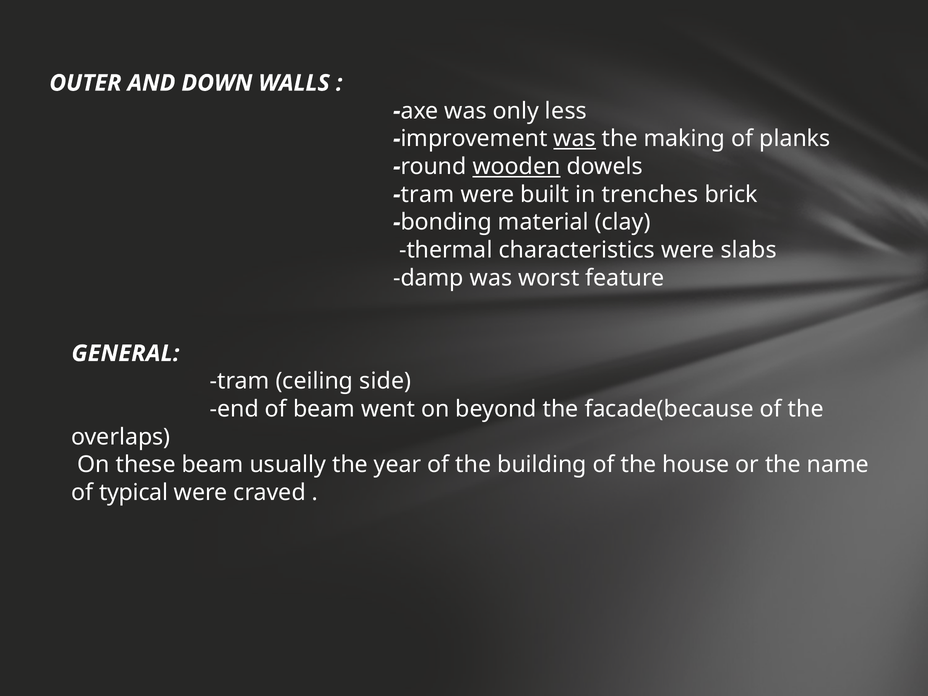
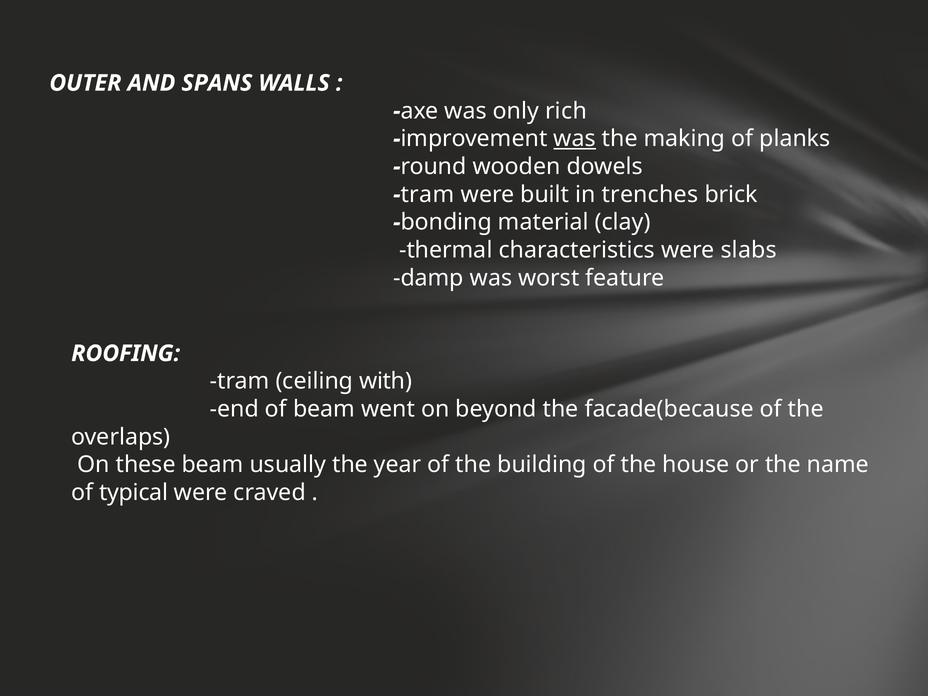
DOWN: DOWN -> SPANS (217, 83)
less: less -> rich (566, 111)
wooden underline: present -> none (516, 167)
GENERAL: GENERAL -> ROOFING (126, 353)
side: side -> with (386, 381)
